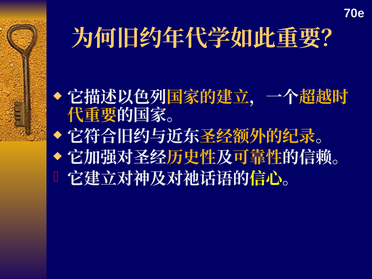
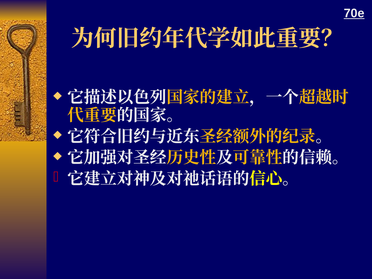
70e underline: none -> present (354, 13)
